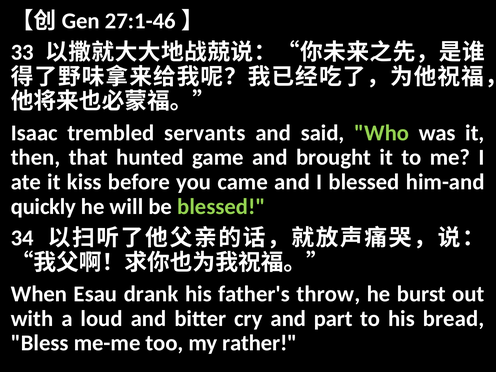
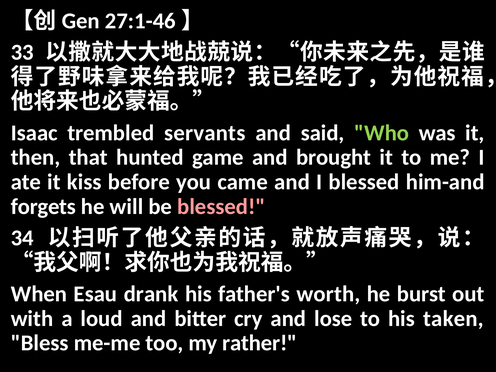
quickly: quickly -> forgets (43, 207)
blessed colour: light green -> pink (221, 207)
throw: throw -> worth (328, 294)
part: part -> lose (333, 319)
bread: bread -> taken (453, 319)
